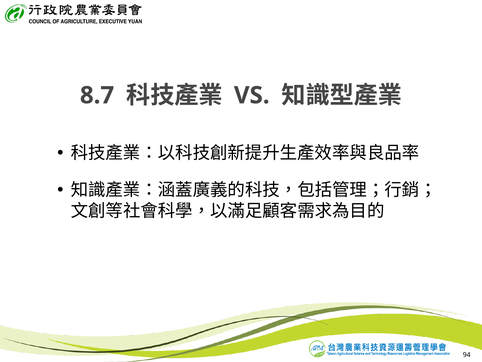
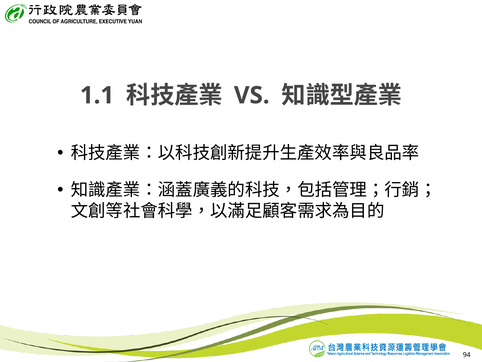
8.7: 8.7 -> 1.1 (97, 95)
